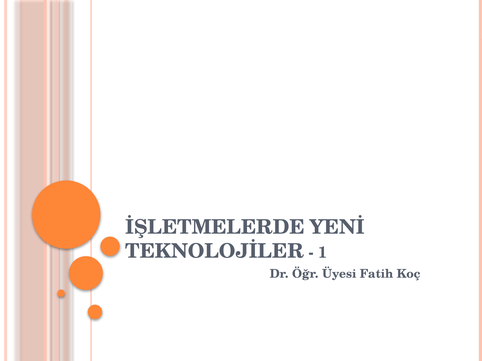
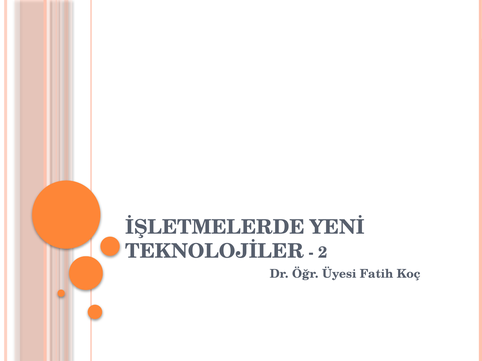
1: 1 -> 2 (323, 253)
